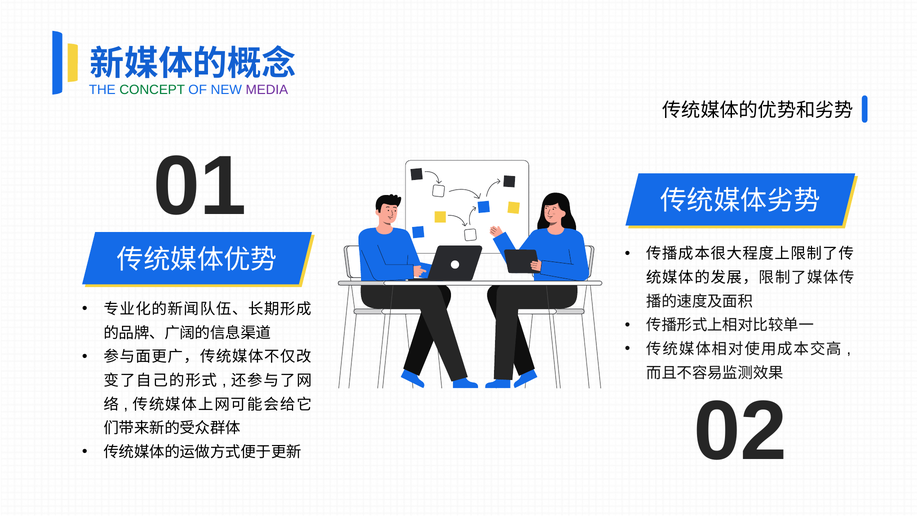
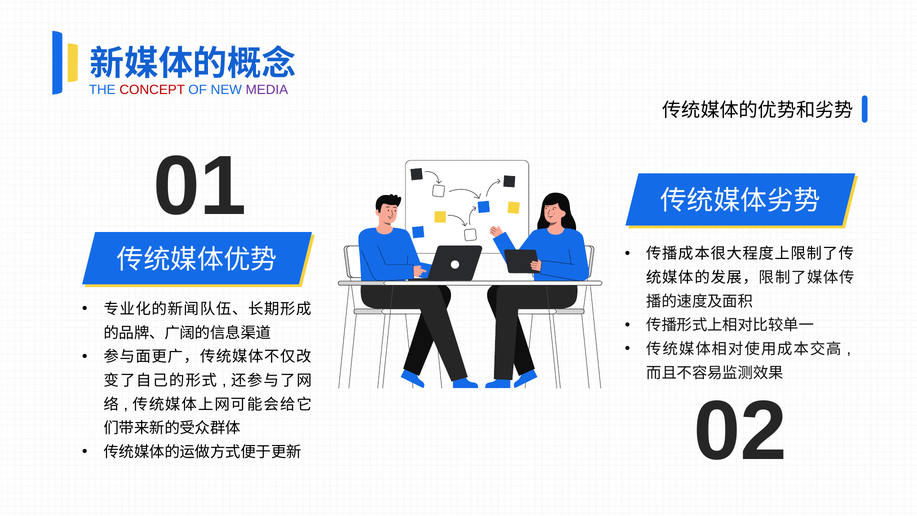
CONCEPT colour: green -> red (152, 90)
